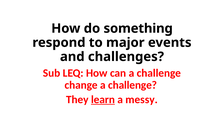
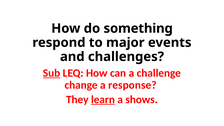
Sub underline: none -> present (52, 73)
change a challenge: challenge -> response (132, 85)
messy: messy -> shows (142, 100)
